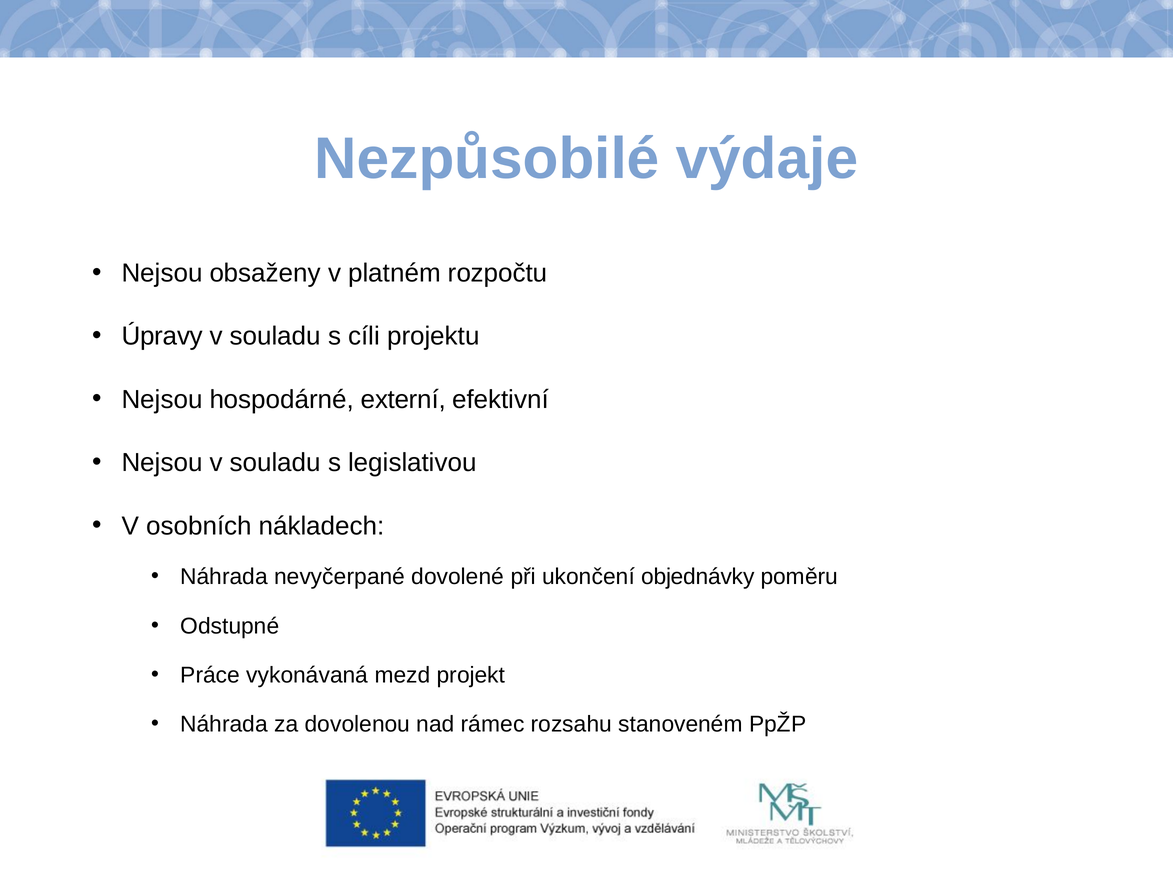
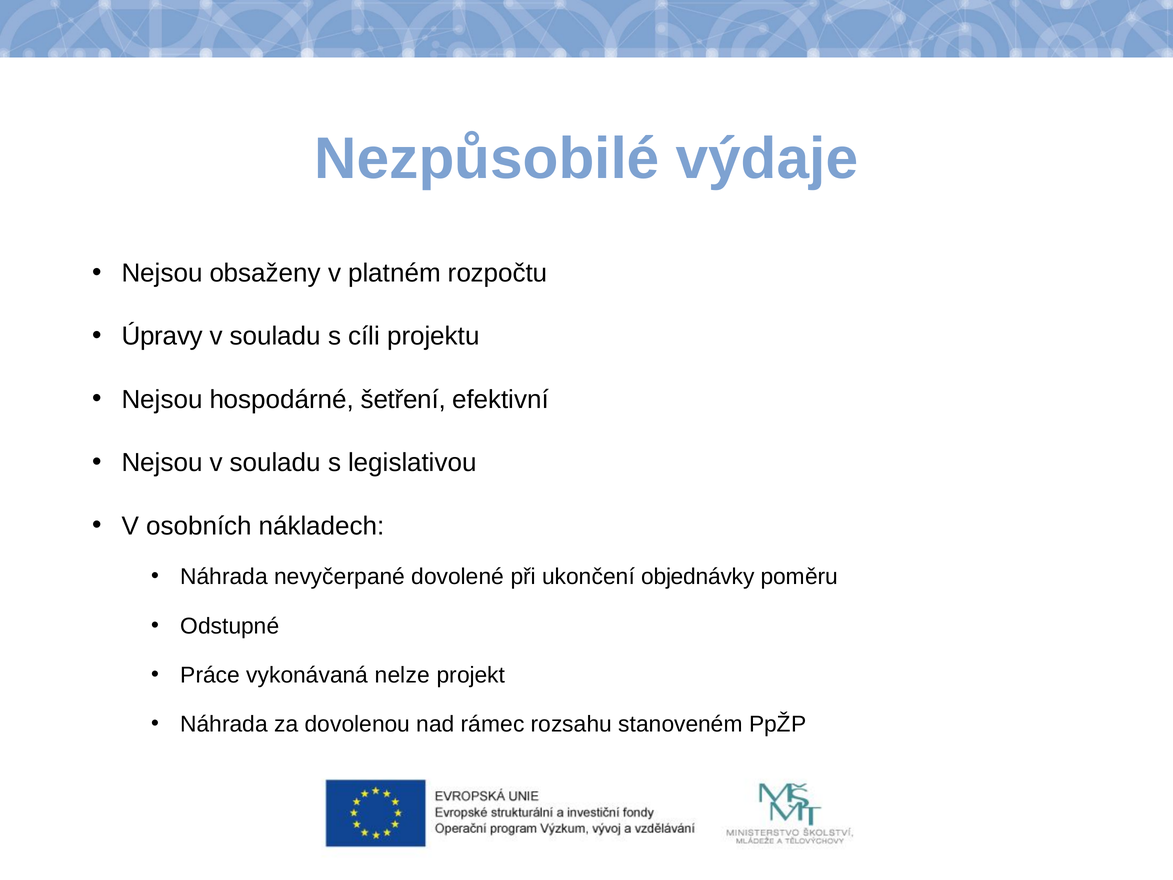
externí: externí -> šetření (403, 399)
mezd: mezd -> nelze (402, 675)
